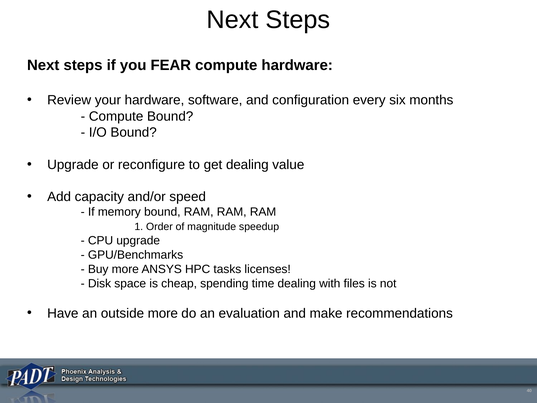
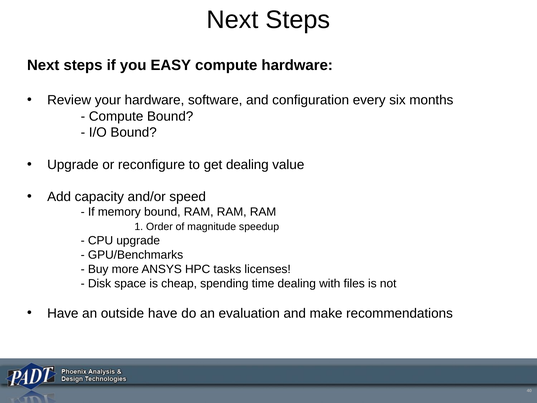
FEAR: FEAR -> EASY (171, 65)
outside more: more -> have (163, 313)
